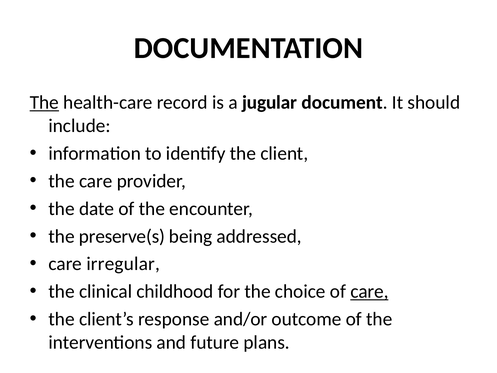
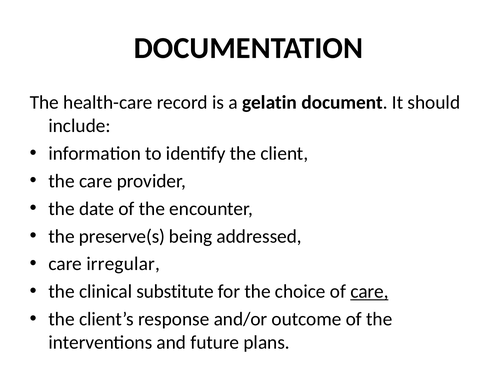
The underline: present -> none (44, 102)
jugular: jugular -> gelatin (270, 102)
childhood: childhood -> substitute (175, 291)
